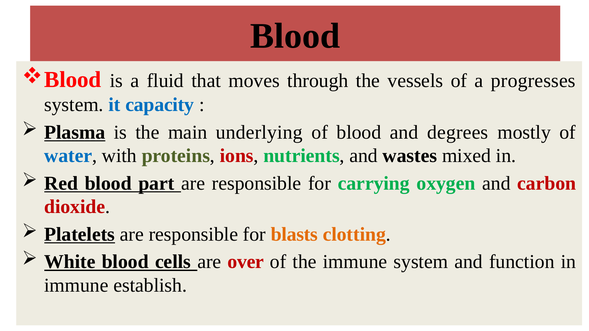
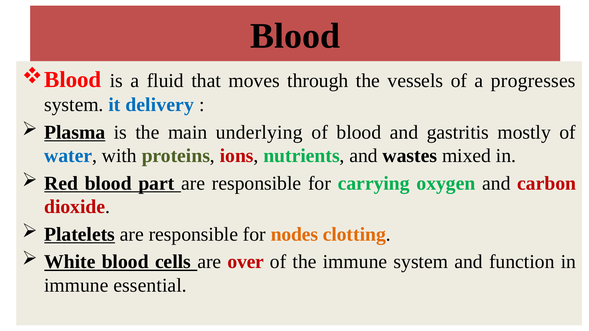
capacity: capacity -> delivery (160, 105)
degrees: degrees -> gastritis (458, 132)
blasts: blasts -> nodes (294, 234)
establish: establish -> essential (150, 285)
